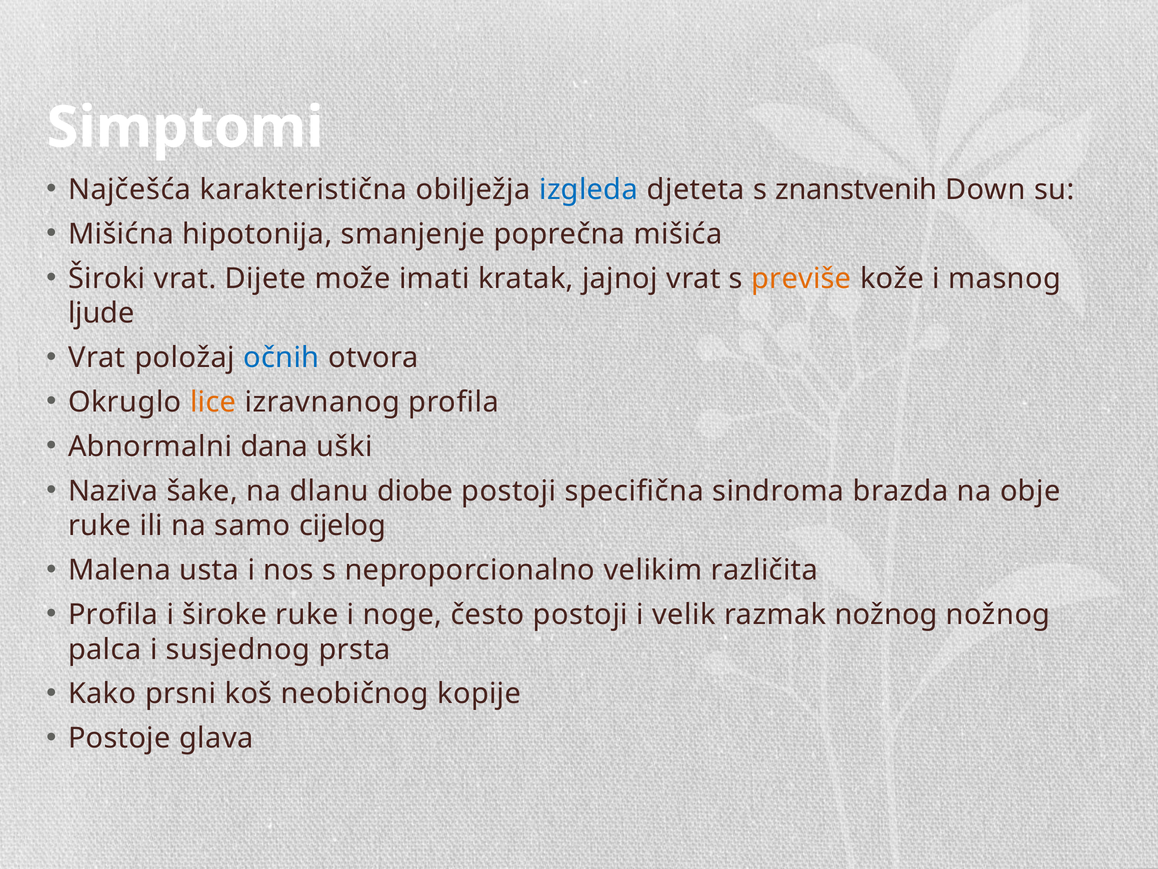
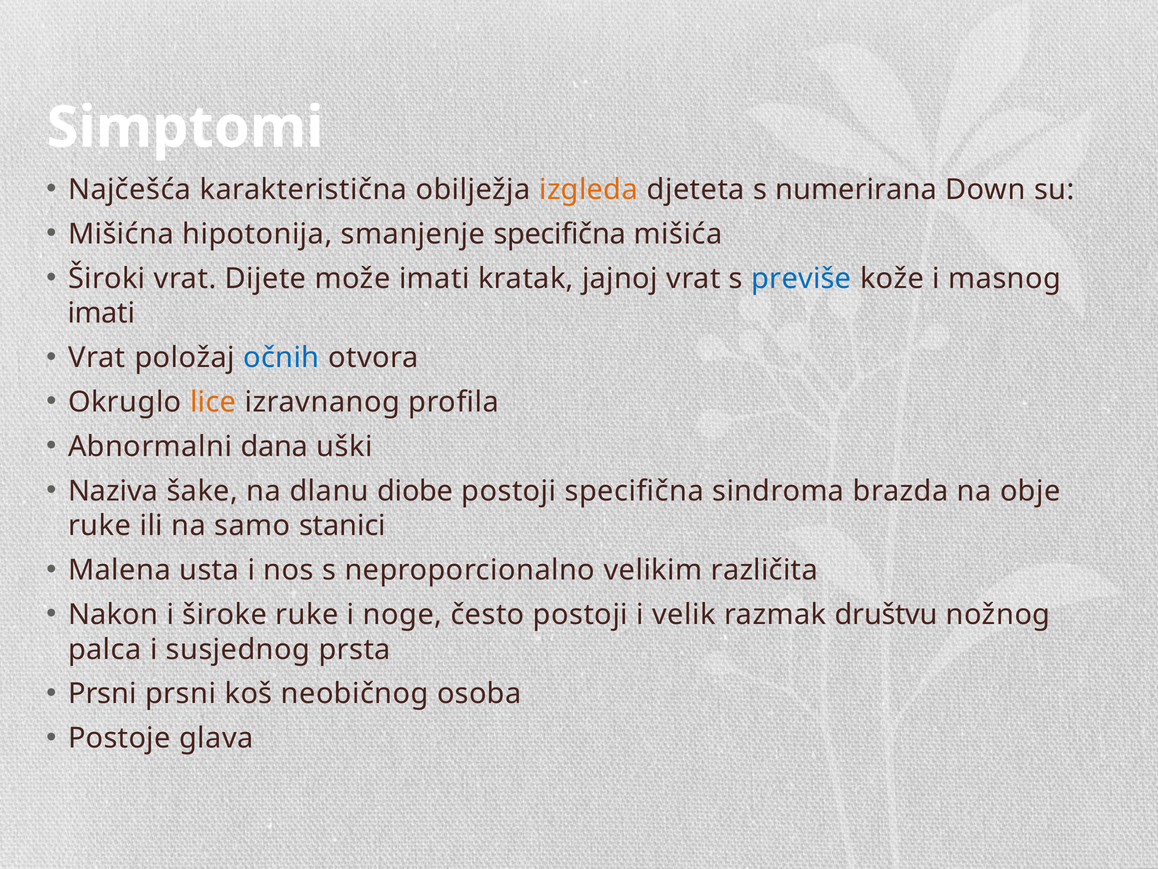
izgleda colour: blue -> orange (589, 190)
znanstvenih: znanstvenih -> numerirana (856, 190)
smanjenje poprečna: poprečna -> specifična (560, 234)
previše colour: orange -> blue (801, 278)
ljude: ljude -> imati (101, 313)
cijelog: cijelog -> stanici (342, 526)
Profila: Profila -> Nakon (113, 614)
razmak nožnog: nožnog -> društvu (886, 614)
Kako: Kako -> Prsni (102, 693)
kopije: kopije -> osoba (479, 693)
